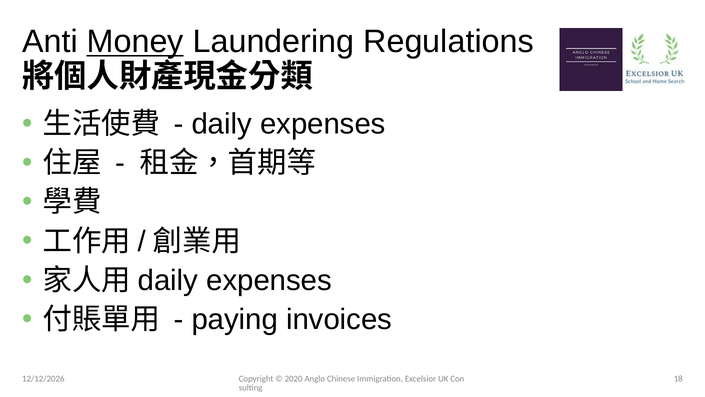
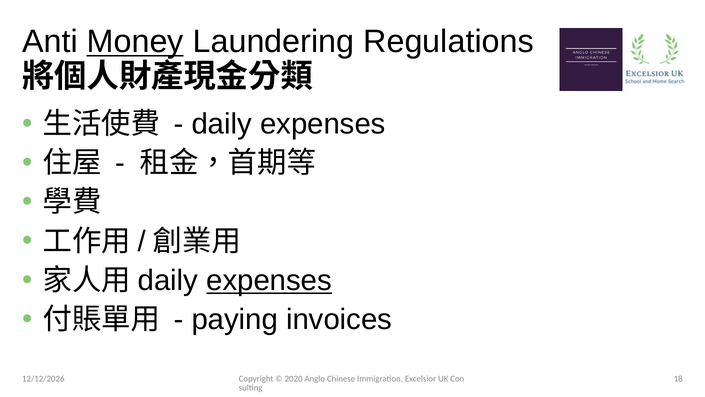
expenses underline: none -> present (269, 280)
